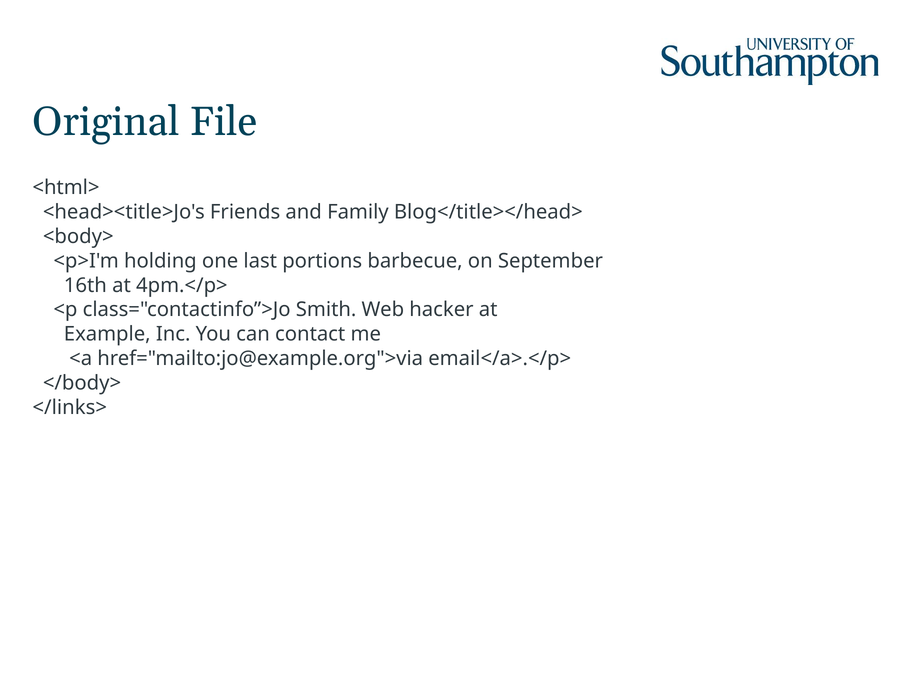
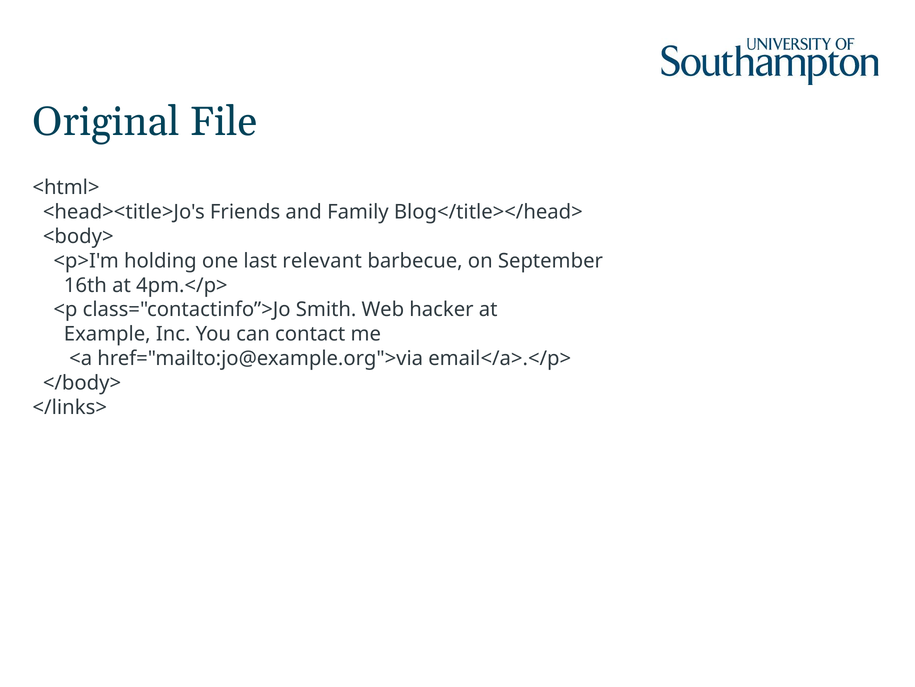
portions: portions -> relevant (322, 261)
